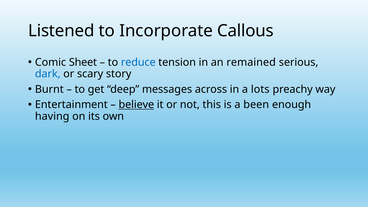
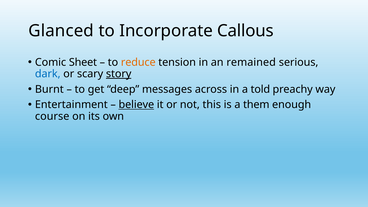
Listened: Listened -> Glanced (61, 31)
reduce colour: blue -> orange (138, 62)
story underline: none -> present (119, 74)
lots: lots -> told (260, 89)
been: been -> them (256, 105)
having: having -> course (52, 116)
